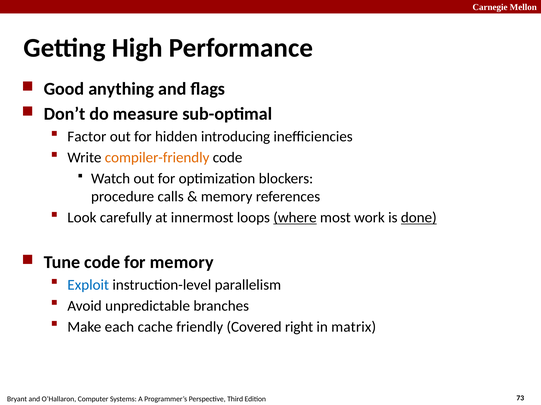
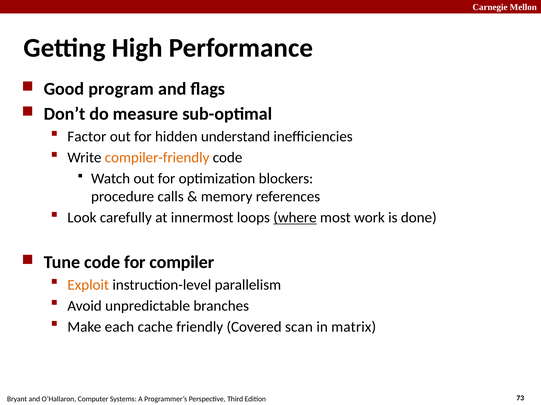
anything: anything -> program (121, 89)
introducing: introducing -> understand (236, 137)
done underline: present -> none (419, 218)
for memory: memory -> compiler (182, 263)
Exploit colour: blue -> orange (88, 285)
right: right -> scan (299, 327)
